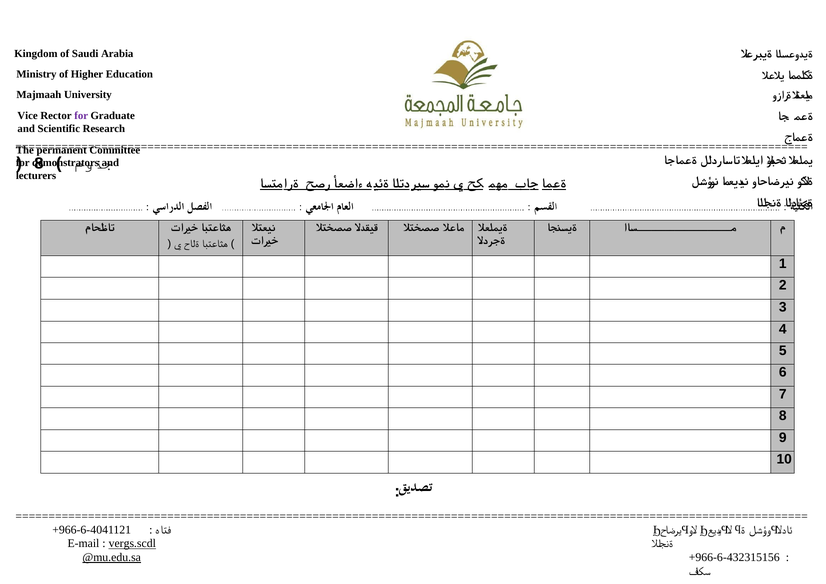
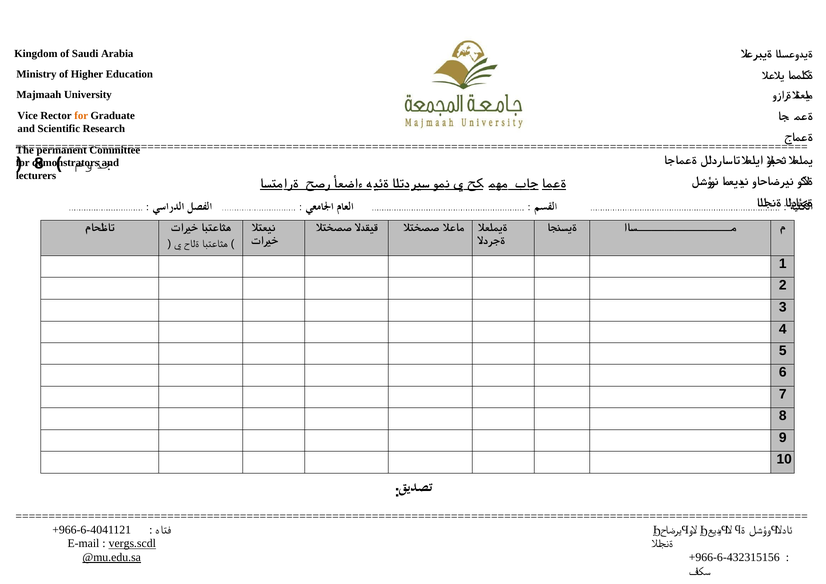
for colour: purple -> orange (81, 116)
